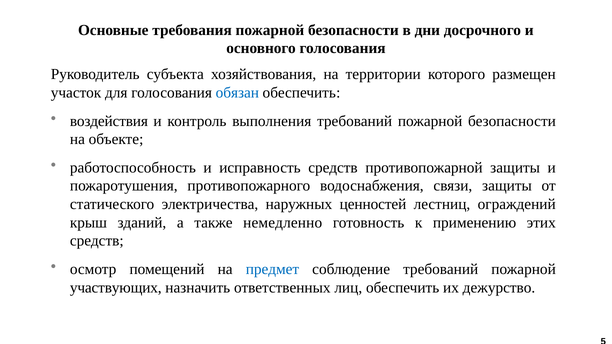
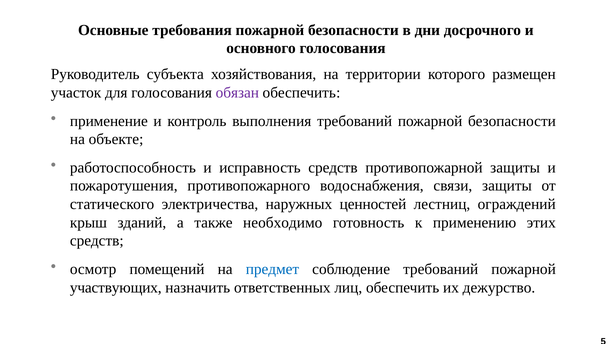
обязан colour: blue -> purple (237, 93)
воздействия: воздействия -> применение (109, 121)
немедленно: немедленно -> необходимо (283, 223)
